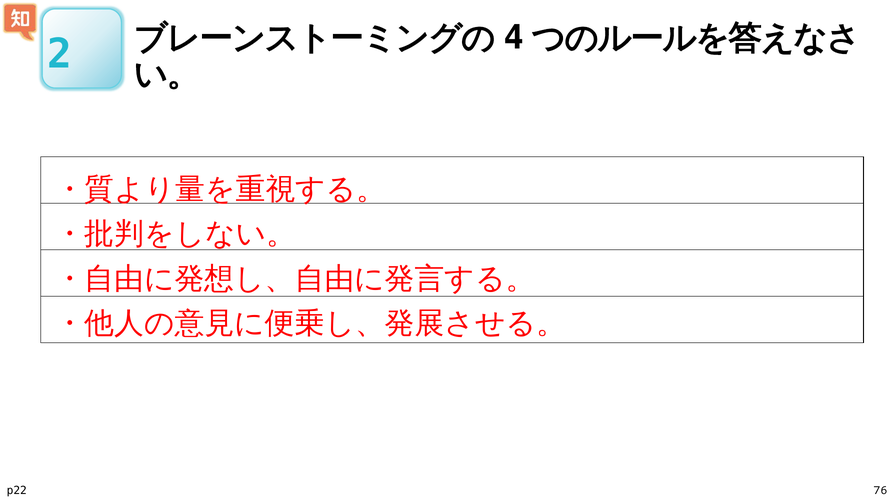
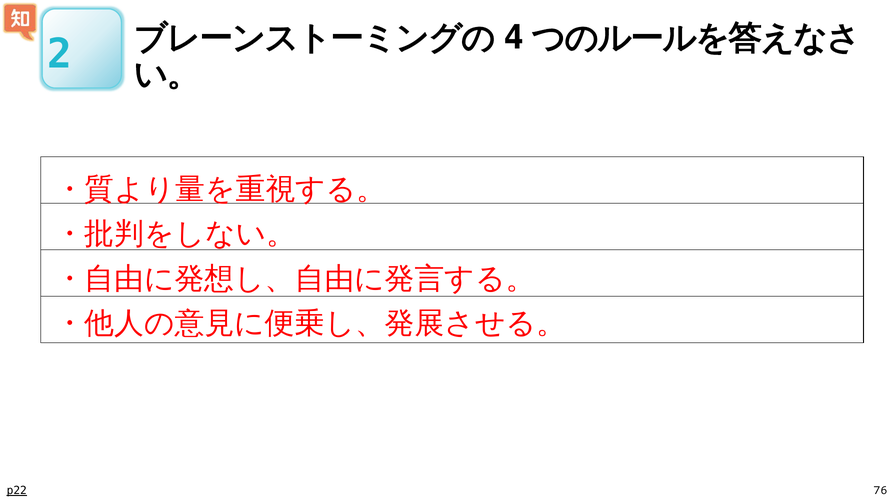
p22 underline: none -> present (17, 491)
